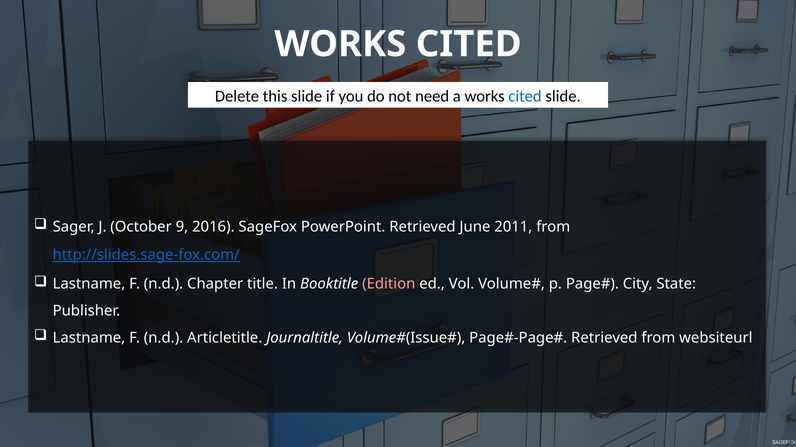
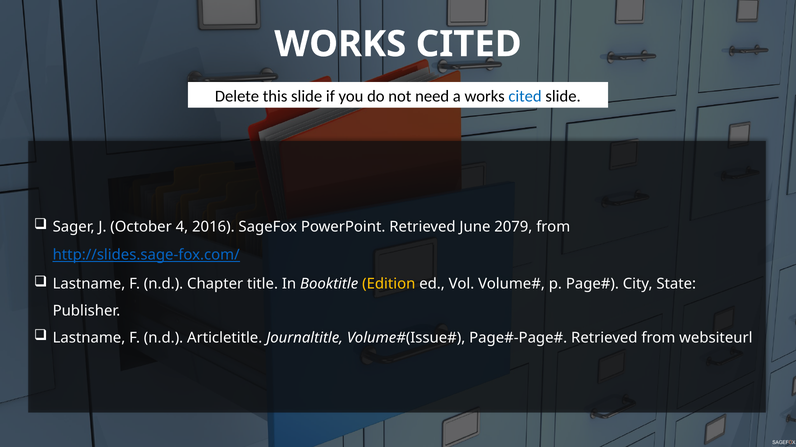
9: 9 -> 4 (182, 227)
2011: 2011 -> 2079 (513, 227)
Edition colour: pink -> yellow (389, 284)
